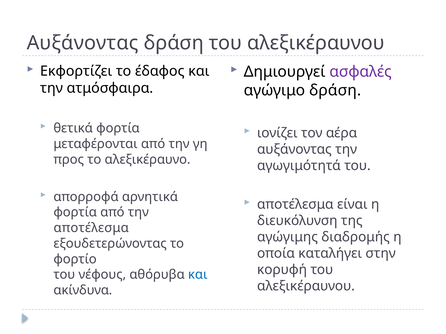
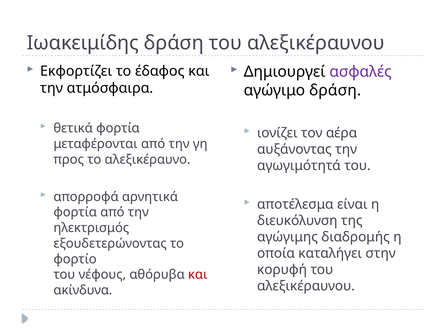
Αυξάνοντας: Αυξάνοντας -> Ιωακειμίδης (83, 43)
αποτέλεσμα: αποτέλεσμα -> ηλεκτρισμός (91, 228)
και colour: blue -> red (198, 275)
